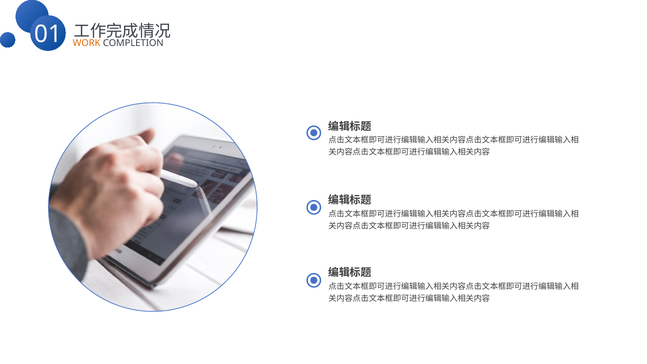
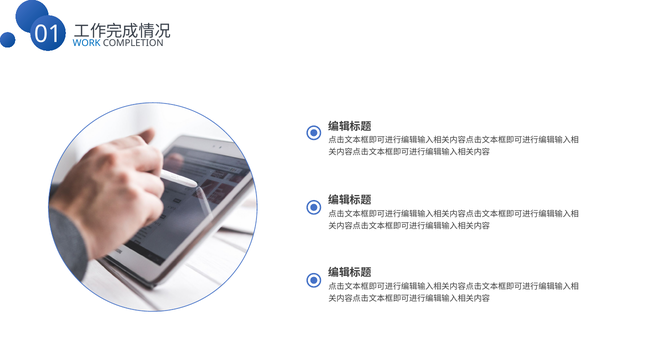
WORK colour: orange -> blue (87, 43)
